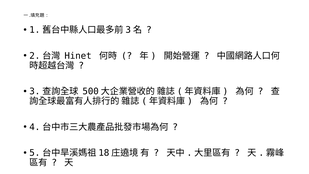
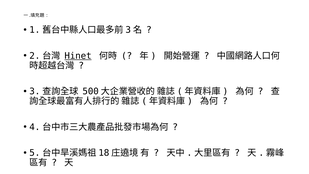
Hinet underline: none -> present (78, 56)
